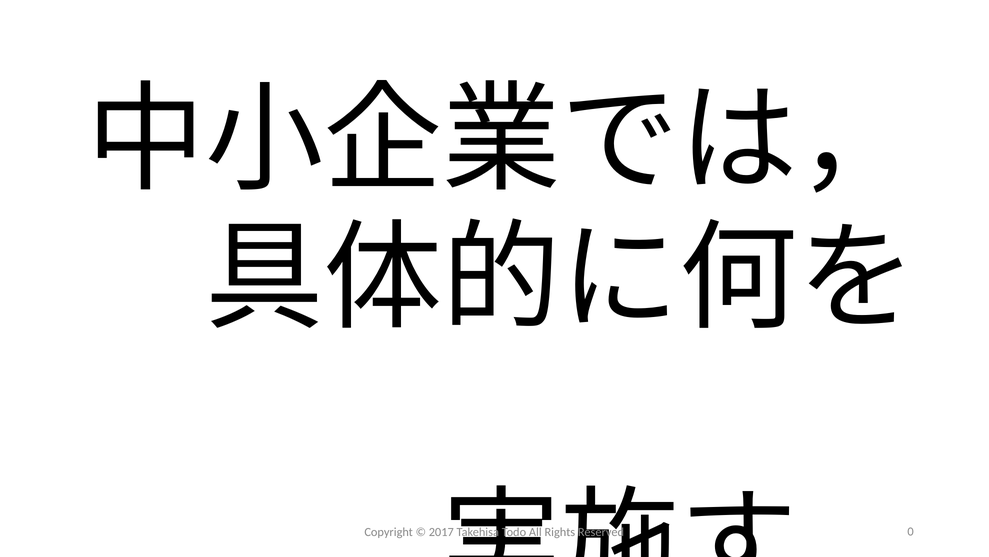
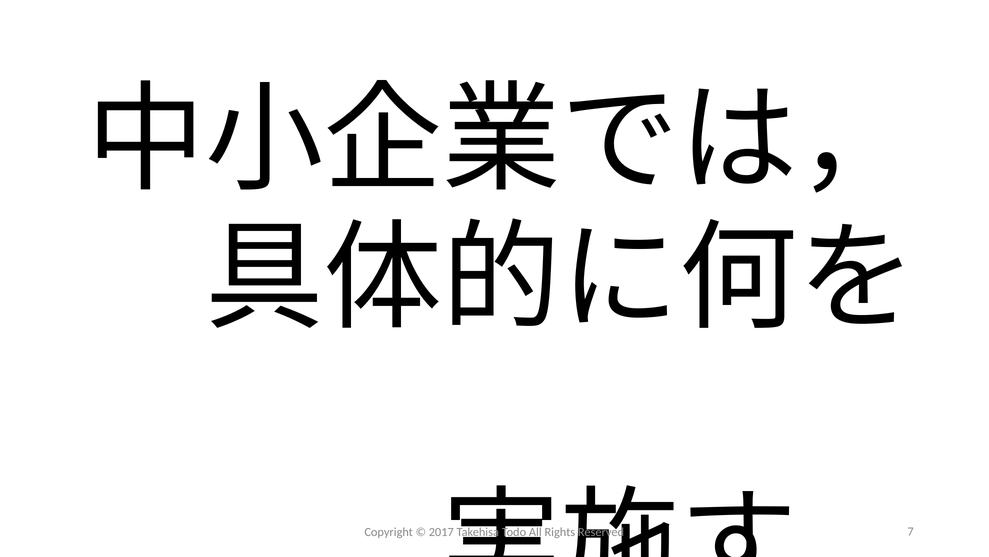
0: 0 -> 7 (911, 531)
